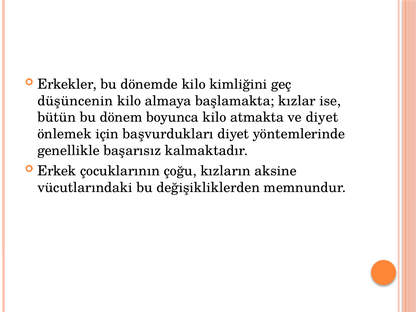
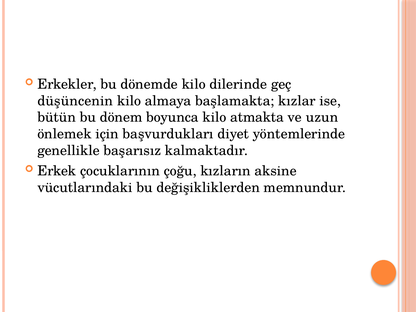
kimliğini: kimliğini -> dilerinde (238, 84)
ve diyet: diyet -> uzun (322, 117)
